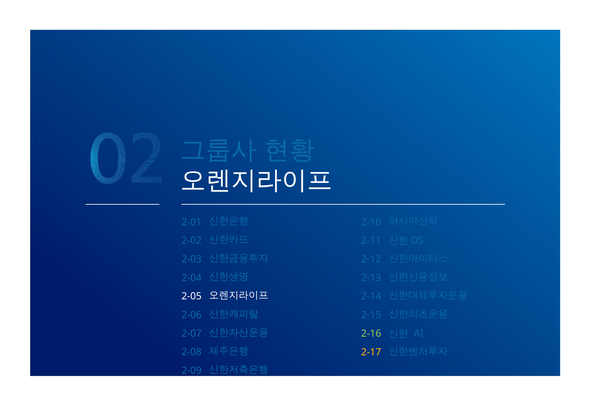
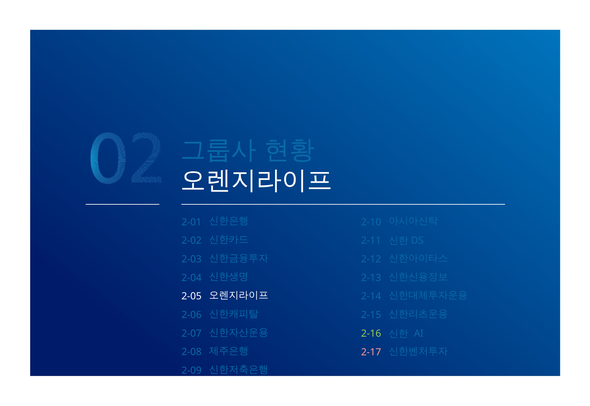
2-17 colour: yellow -> pink (371, 352)
